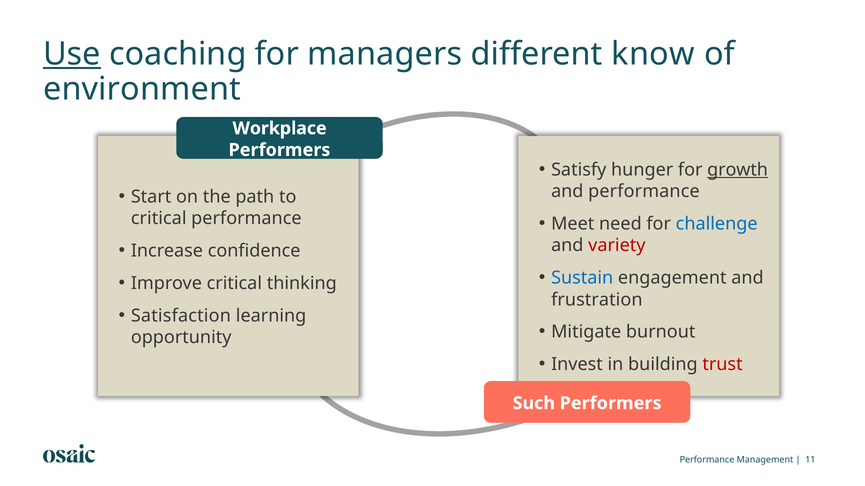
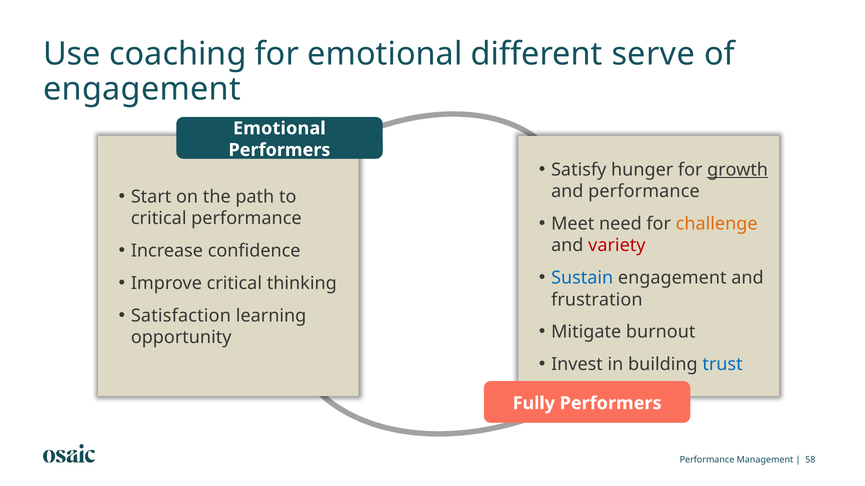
Use underline: present -> none (72, 54)
for managers: managers -> emotional (385, 54)
know: know -> serve (653, 54)
environment: environment -> engagement (142, 89)
Workplace: Workplace -> Emotional (279, 128)
challenge colour: blue -> orange (717, 224)
trust colour: red -> blue (723, 365)
Such: Such -> Fully (534, 404)
11: 11 -> 58 (810, 460)
